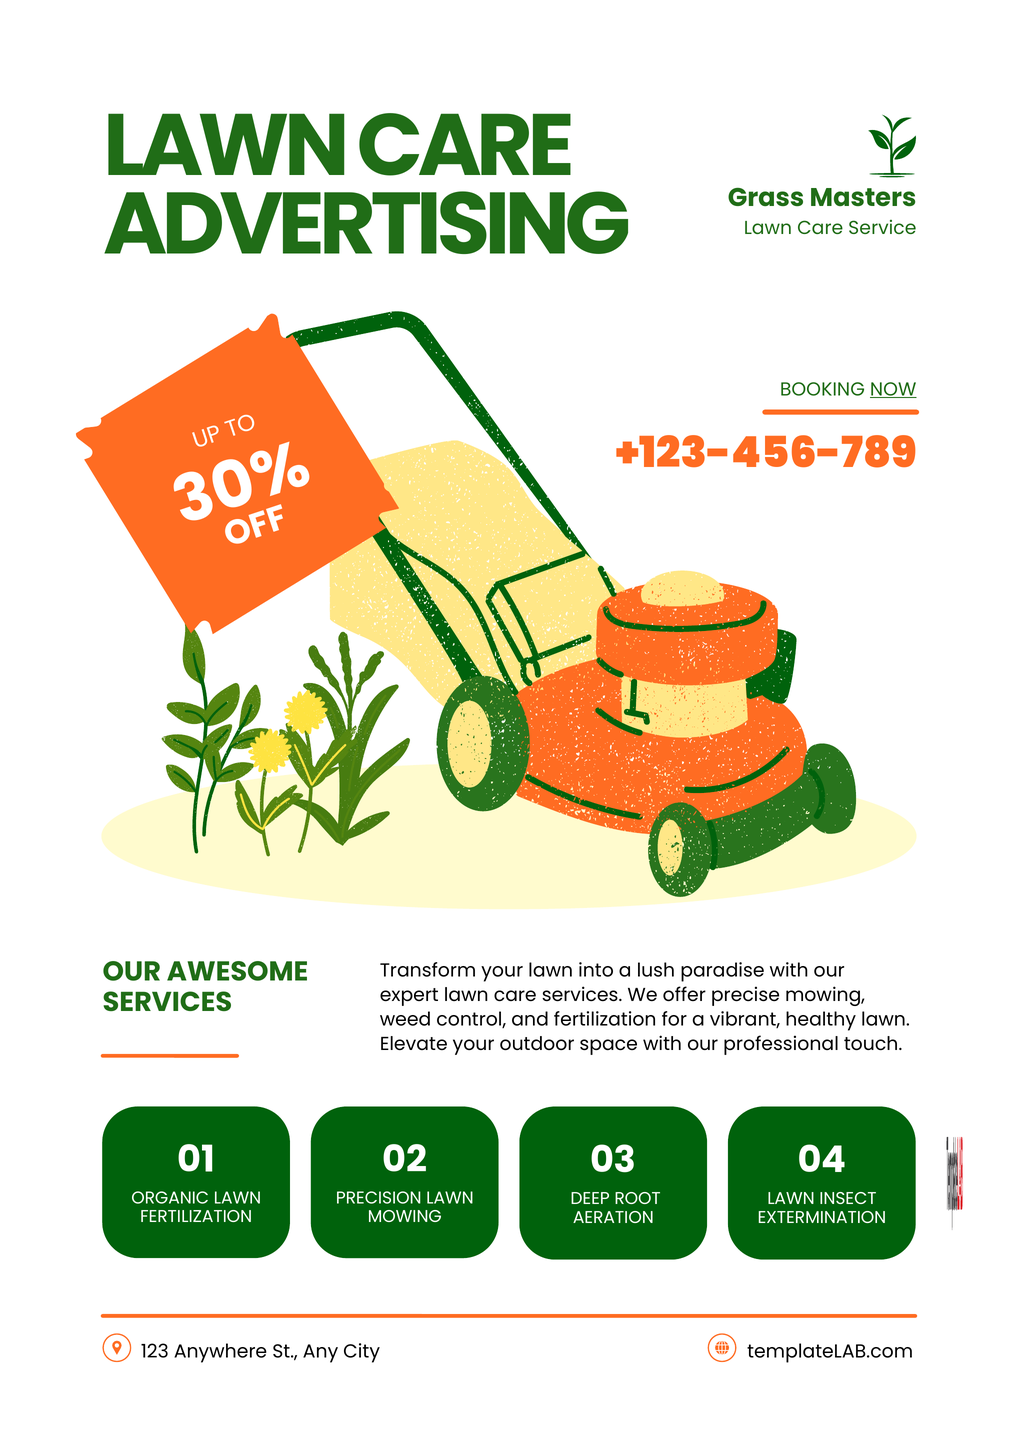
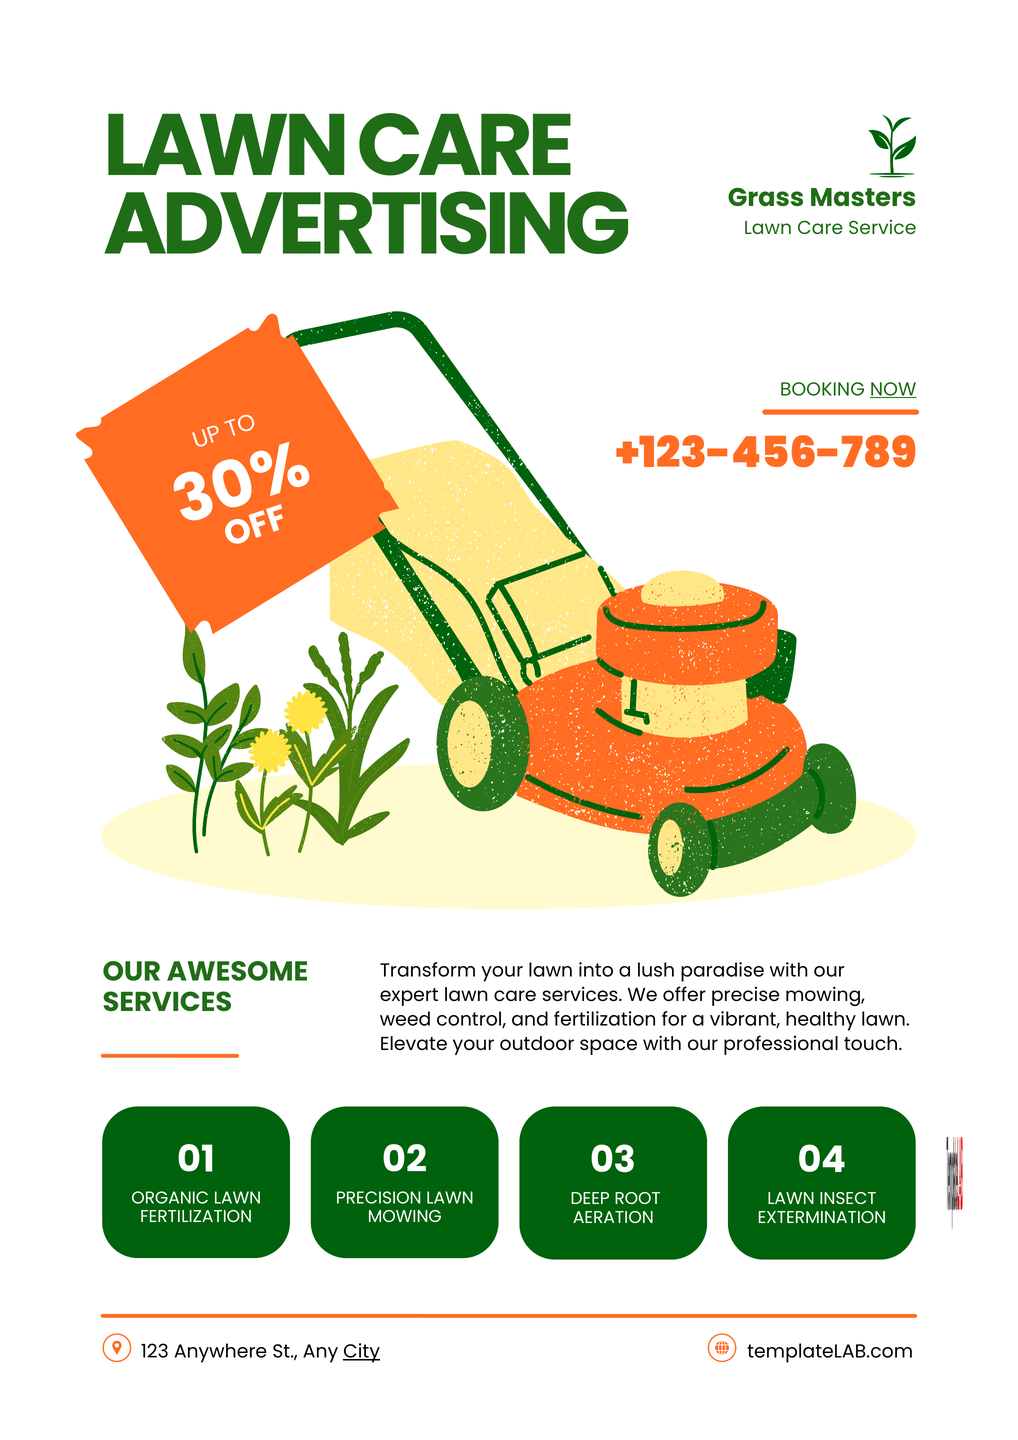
City underline: none -> present (362, 1352)
